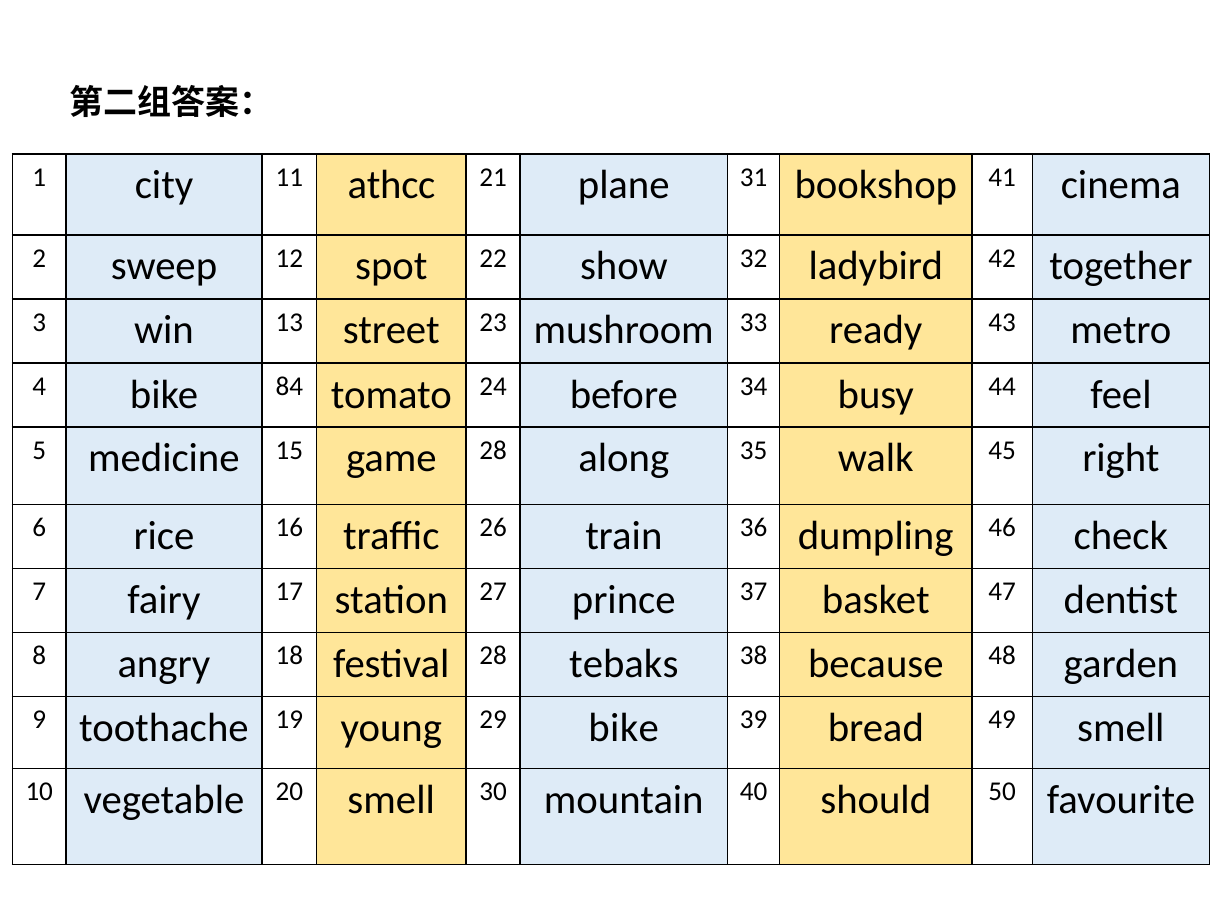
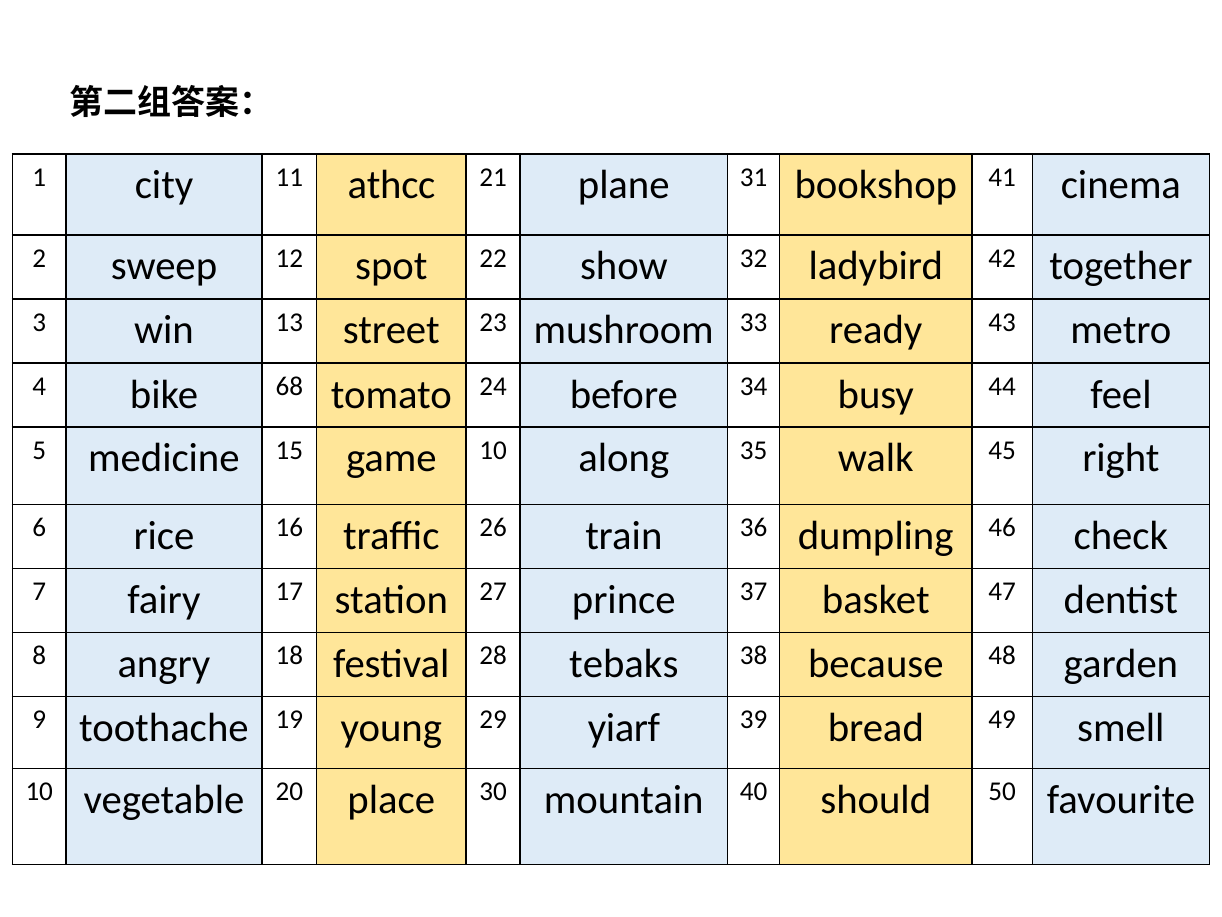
84: 84 -> 68 (289, 386)
game 28: 28 -> 10 (493, 450)
29 bike: bike -> yiarf (624, 727)
20 smell: smell -> place (391, 800)
